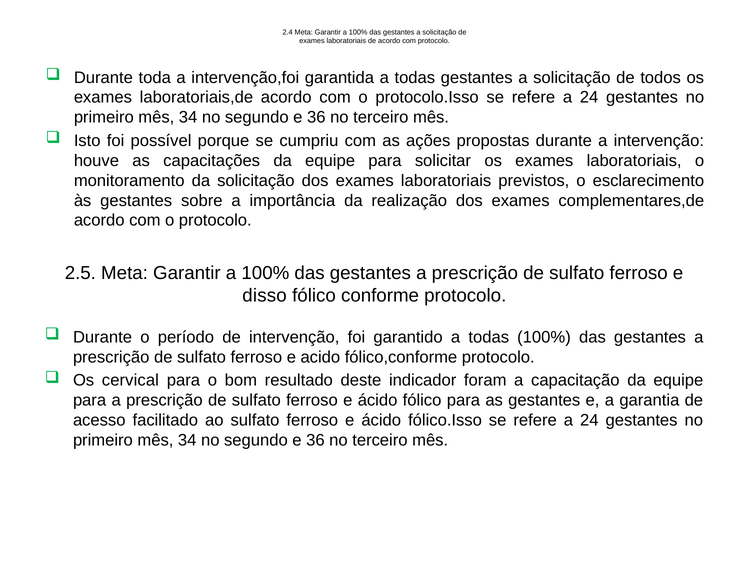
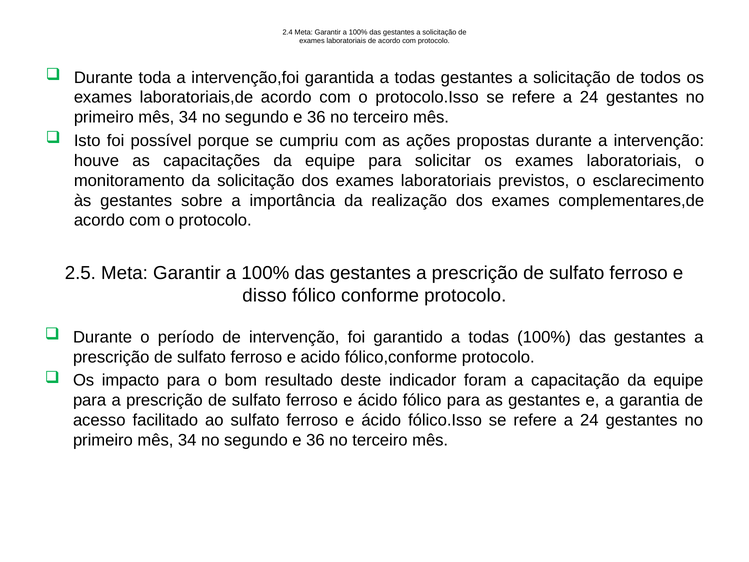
cervical: cervical -> impacto (131, 380)
